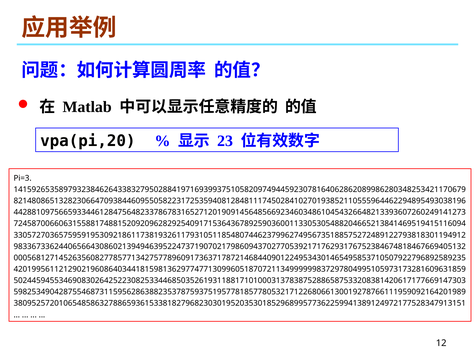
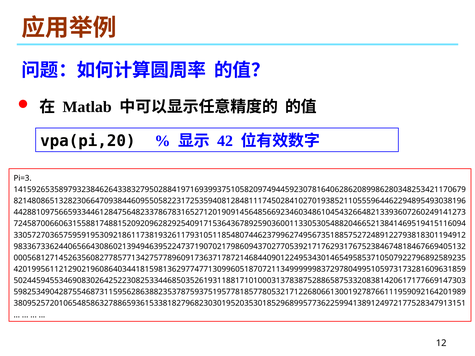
23: 23 -> 42 (225, 141)
